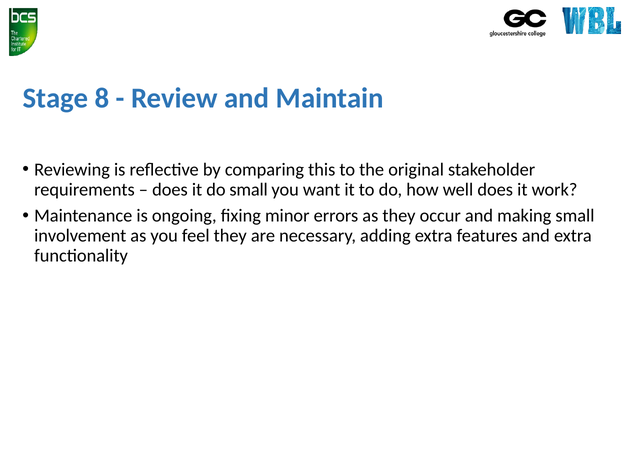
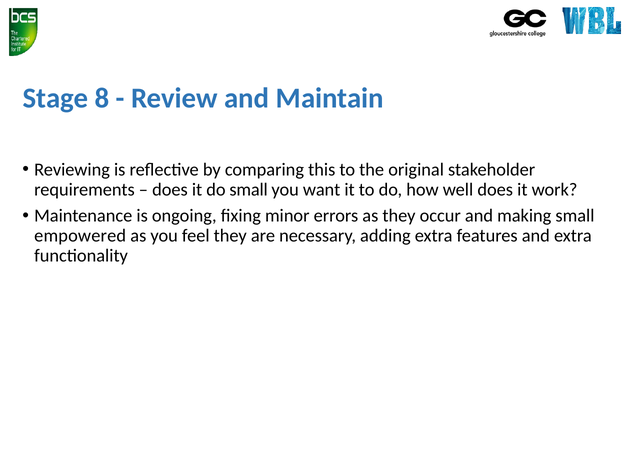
involvement: involvement -> empowered (80, 236)
